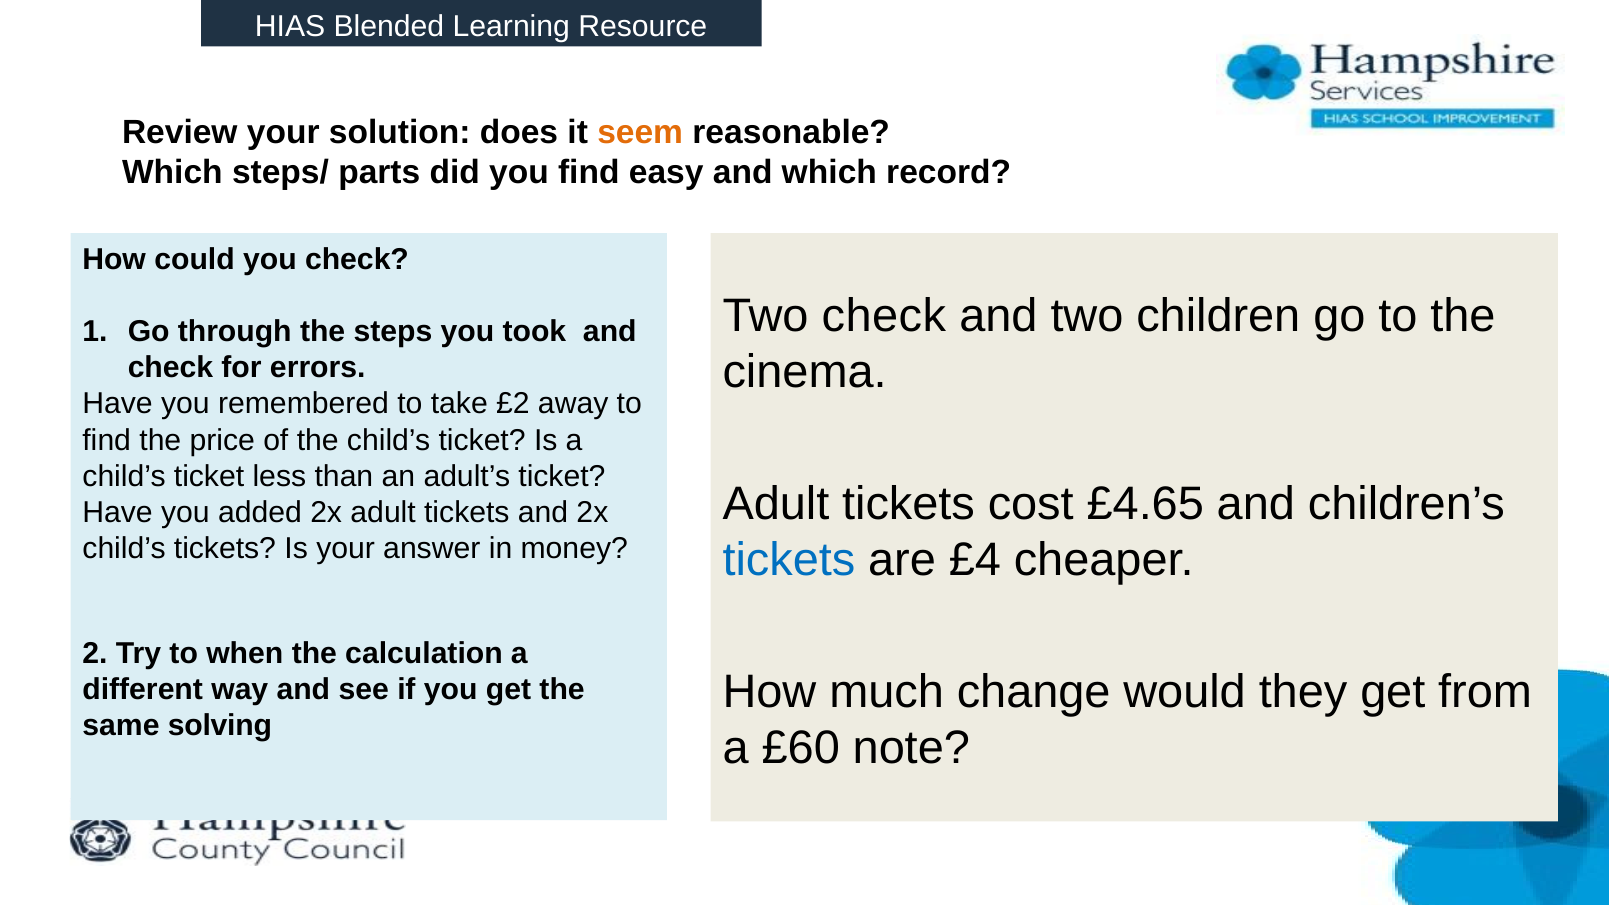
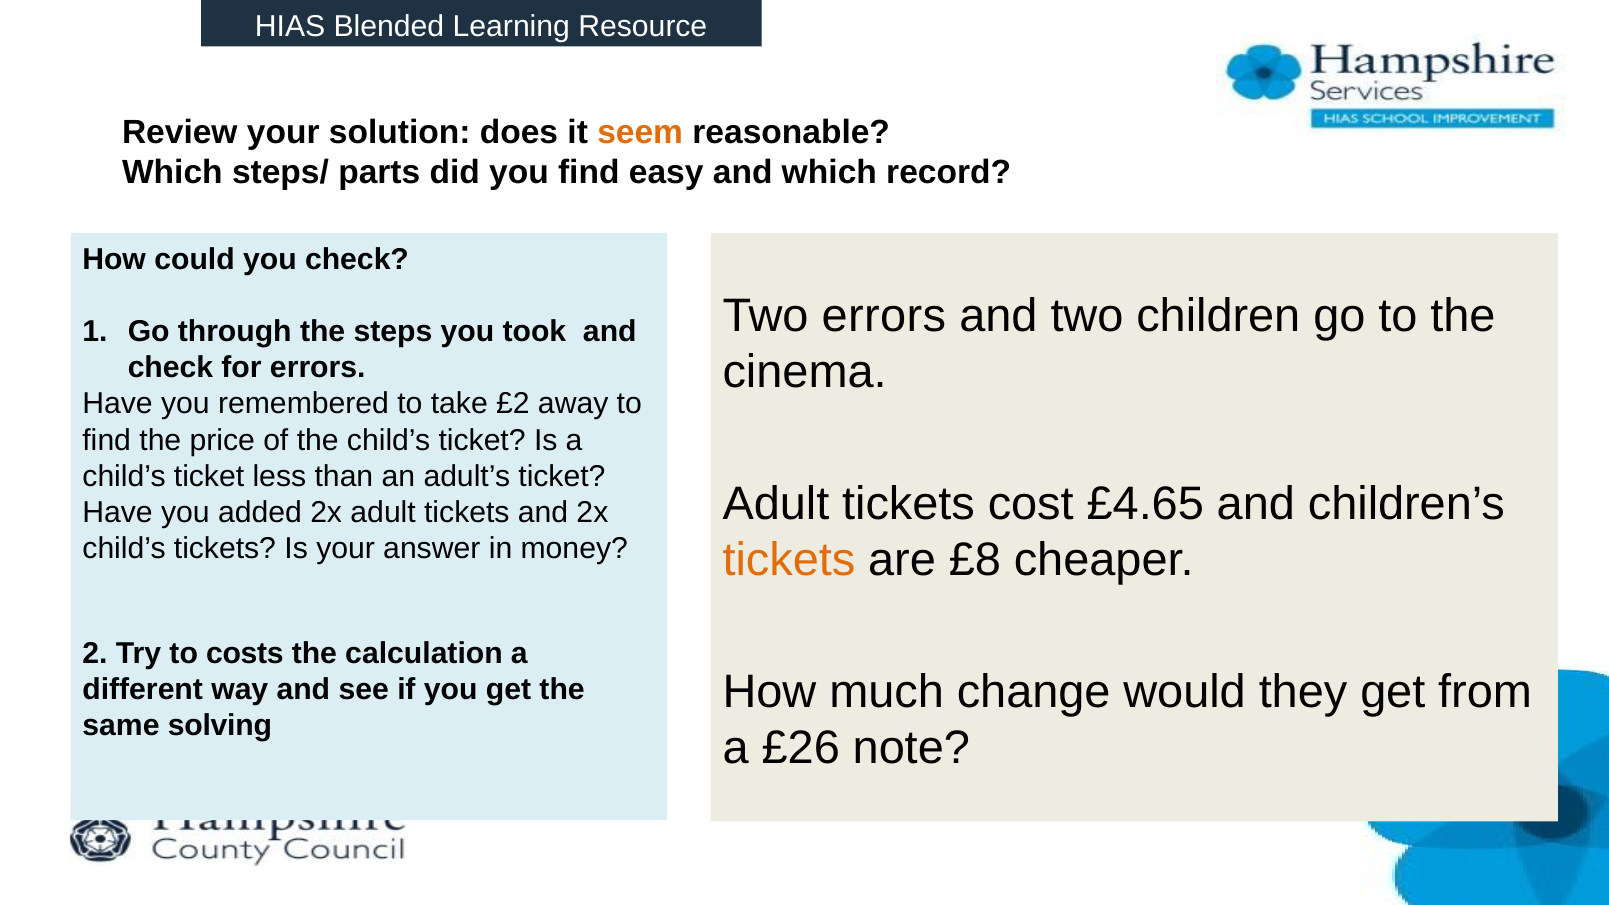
Two check: check -> errors (884, 316)
tickets colour: blue -> orange (789, 560)
£4: £4 -> £8 (975, 560)
when: when -> costs (245, 653)
£60: £60 -> £26 (801, 748)
